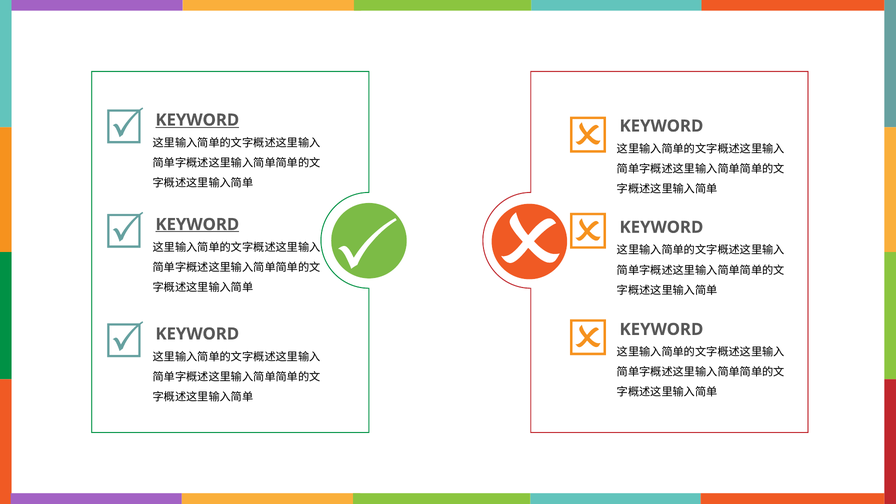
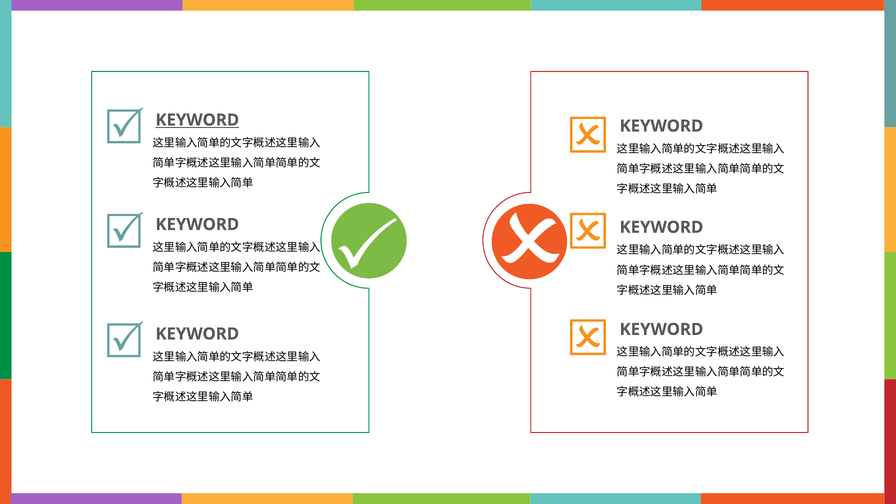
KEYWORD underline: present -> none (197, 224)
